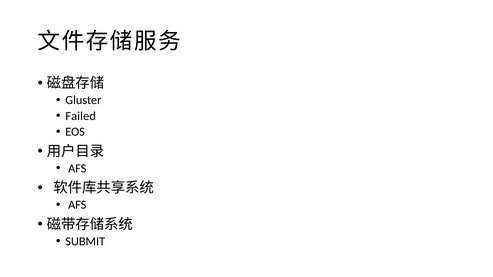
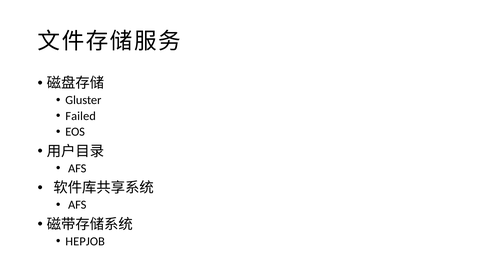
SUBMIT: SUBMIT -> HEPJOB (85, 242)
